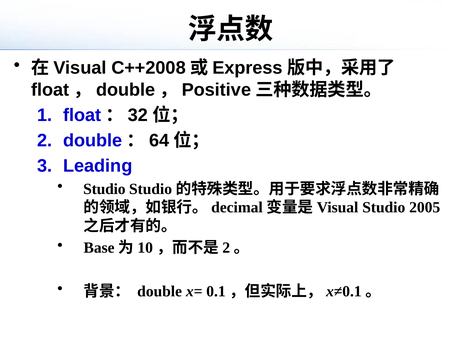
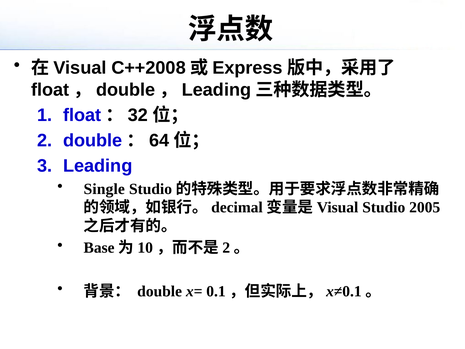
Positive: Positive -> Leading (216, 90)
Studio: Studio -> Single (104, 189)
